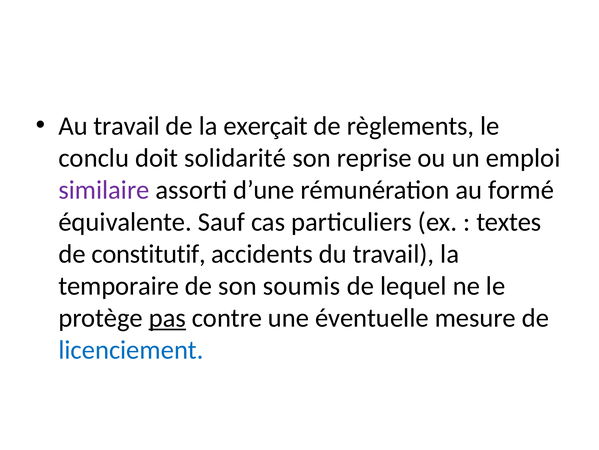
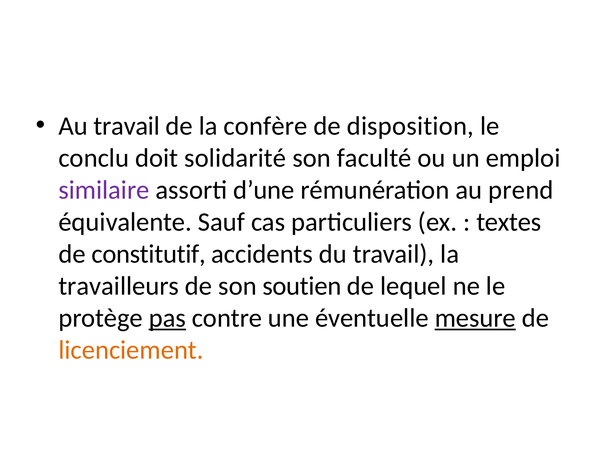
exerçait: exerçait -> confère (266, 126)
règlements: règlements -> disposition (410, 126)
reprise: reprise -> faculté (374, 158)
formé: formé -> prend (521, 190)
temporaire: temporaire -> travailleurs (119, 285)
soumis: soumis -> soutien (302, 285)
mesure underline: none -> present (475, 317)
licenciement colour: blue -> orange (131, 349)
